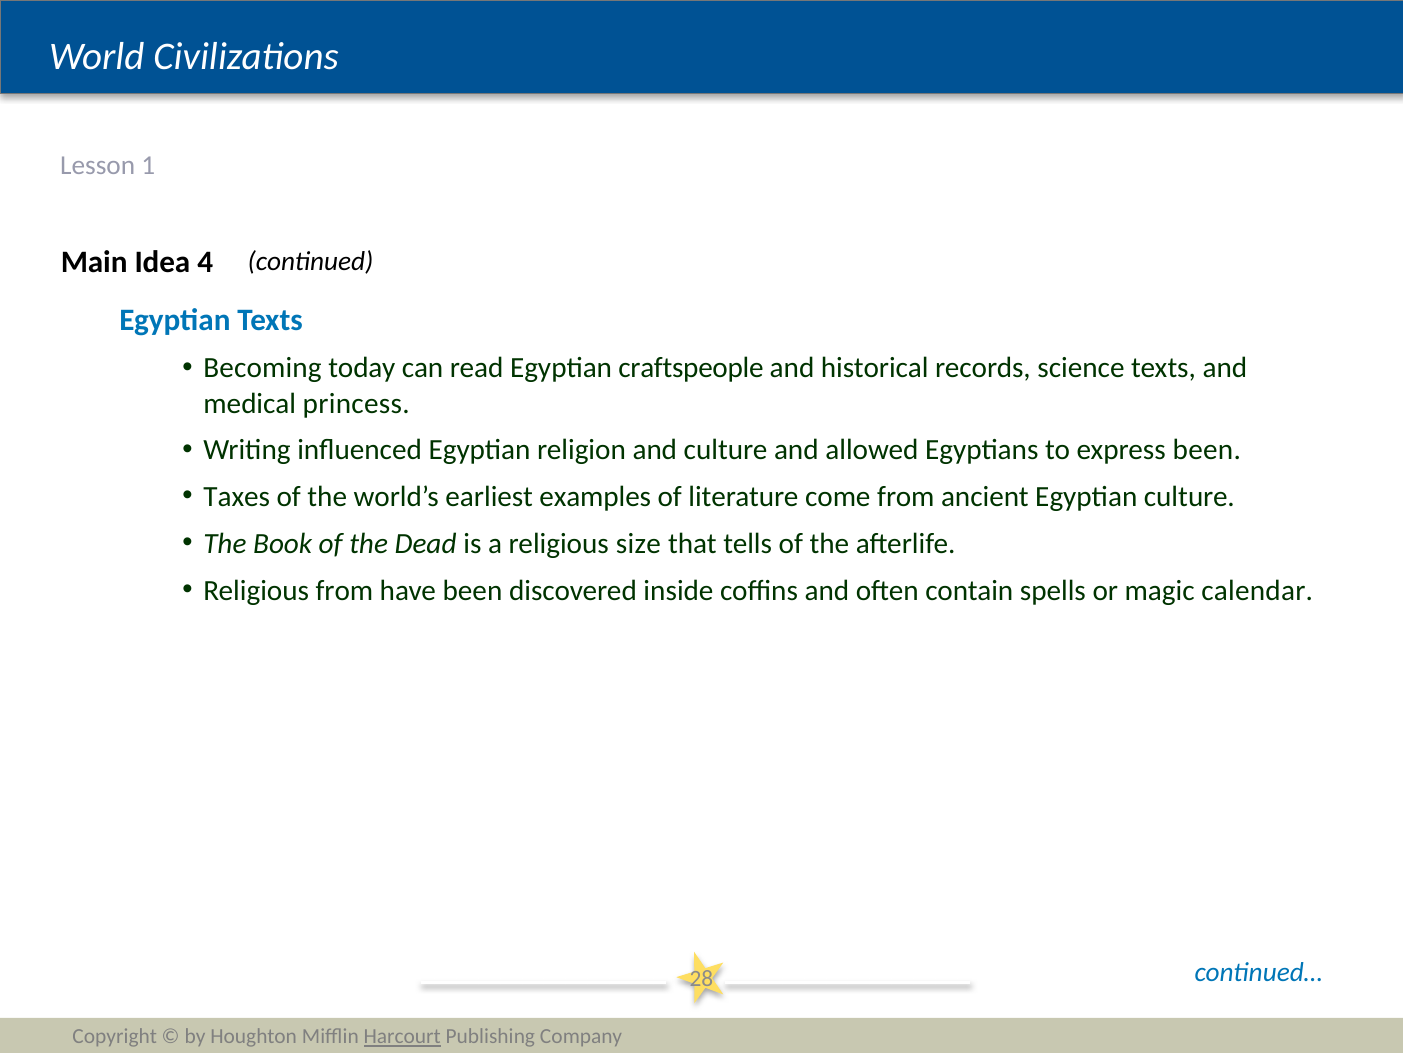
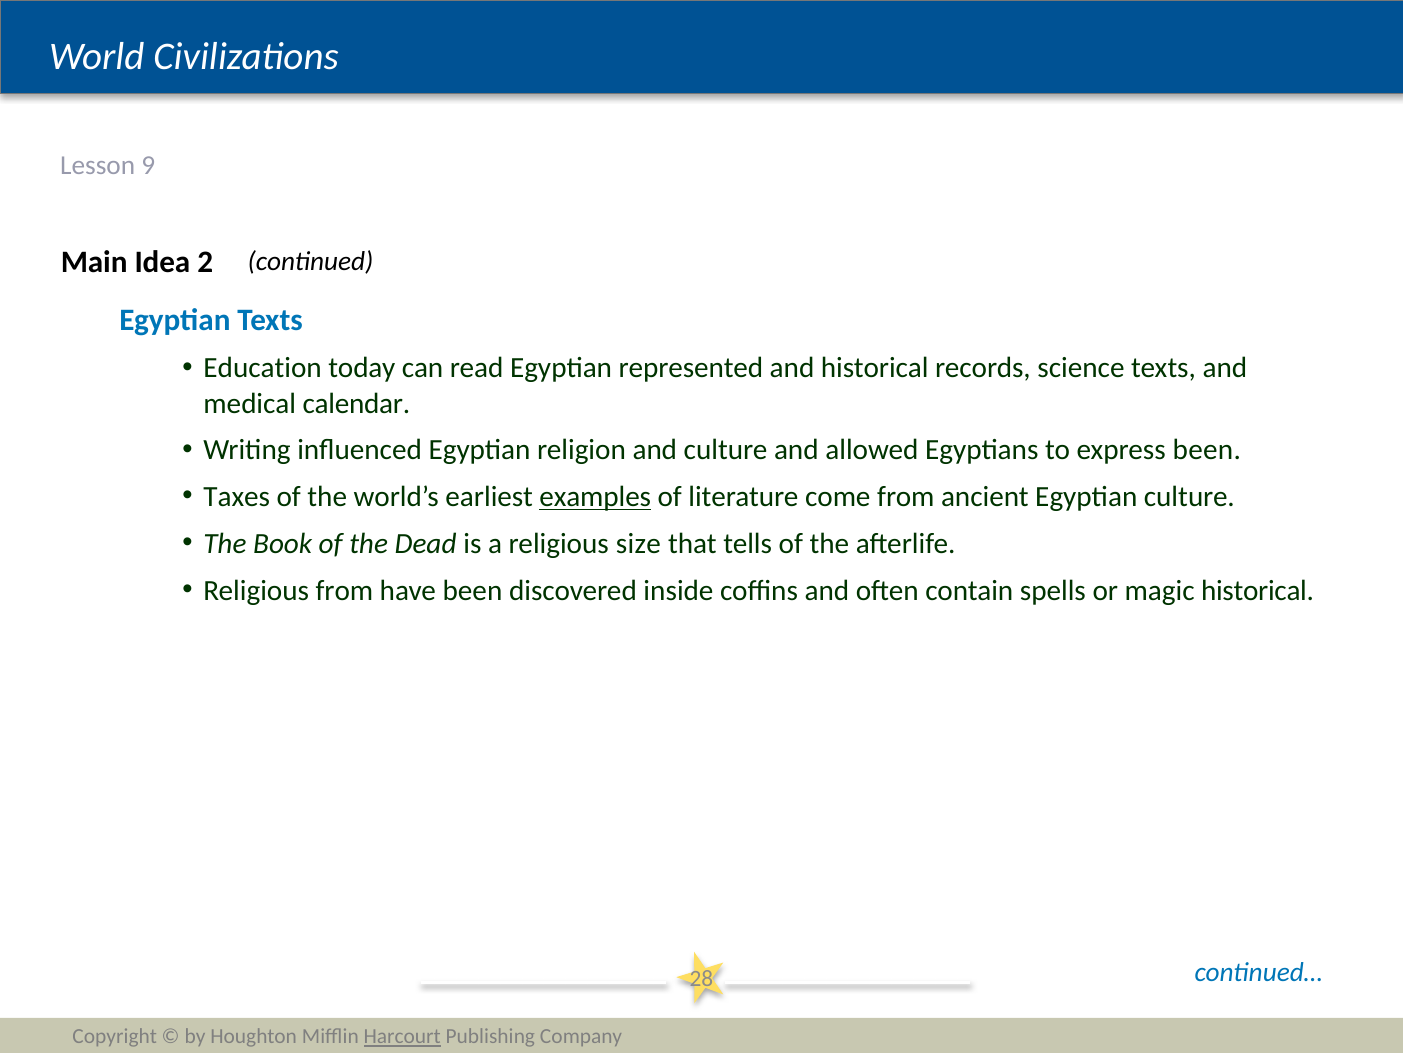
1: 1 -> 9 (148, 165)
4: 4 -> 2 (205, 262)
Becoming: Becoming -> Education (263, 368)
craftspeople: craftspeople -> represented (691, 368)
princess: princess -> calendar (356, 403)
examples underline: none -> present (595, 497)
magic calendar: calendar -> historical (1258, 590)
